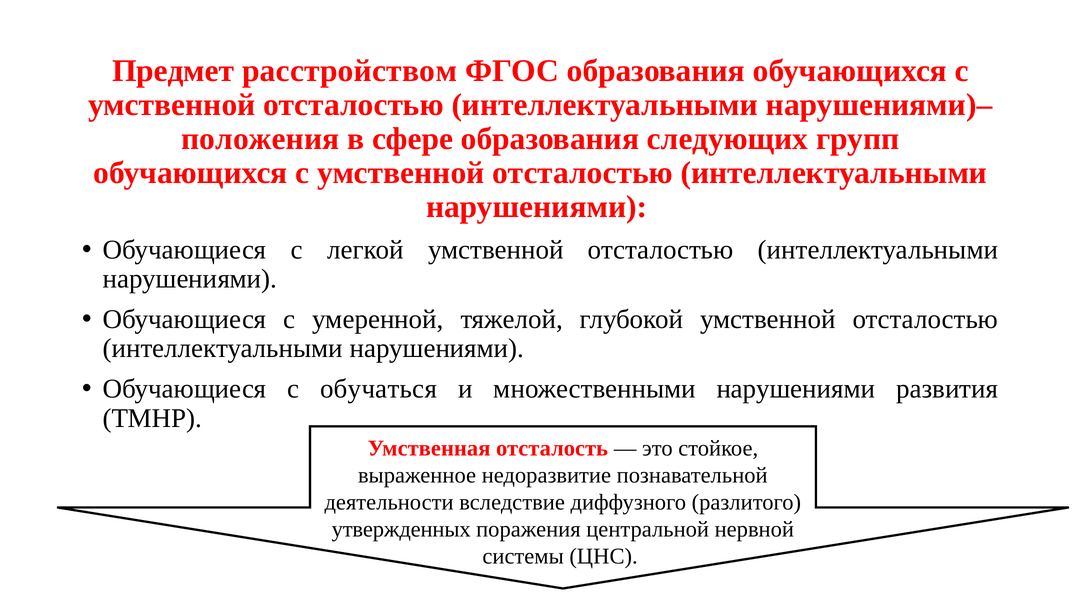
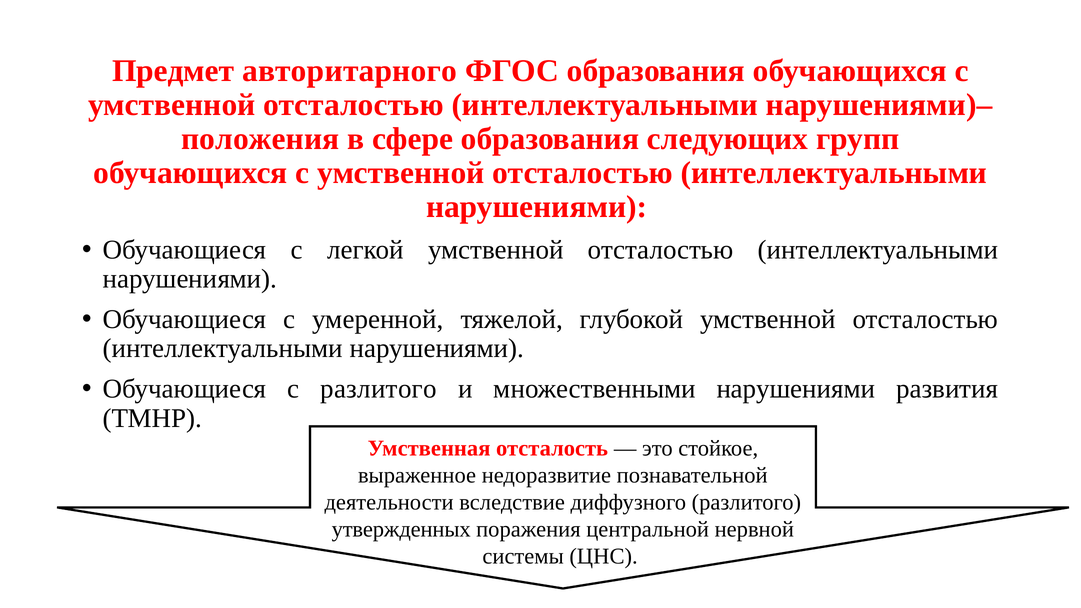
расстройством: расстройством -> авторитарного (350, 71)
с обучаться: обучаться -> разлитого (379, 389)
